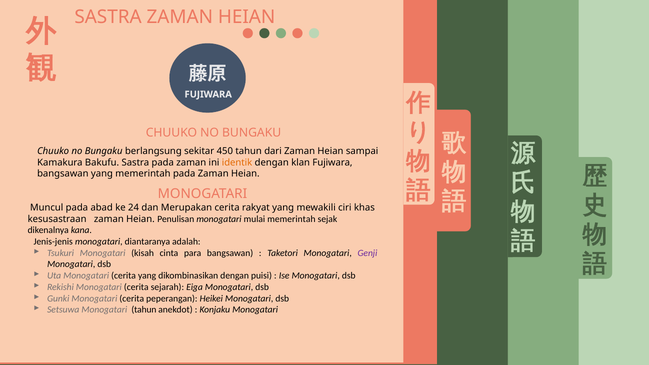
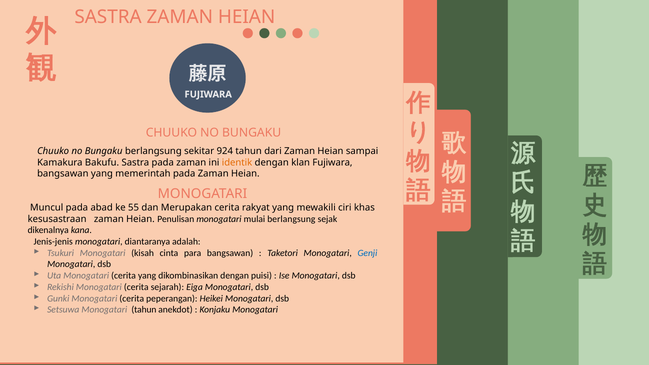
450: 450 -> 924 (225, 151)
24: 24 -> 55 (134, 208)
mulai memerintah: memerintah -> berlangsung (291, 219)
Genji colour: purple -> blue (367, 253)
